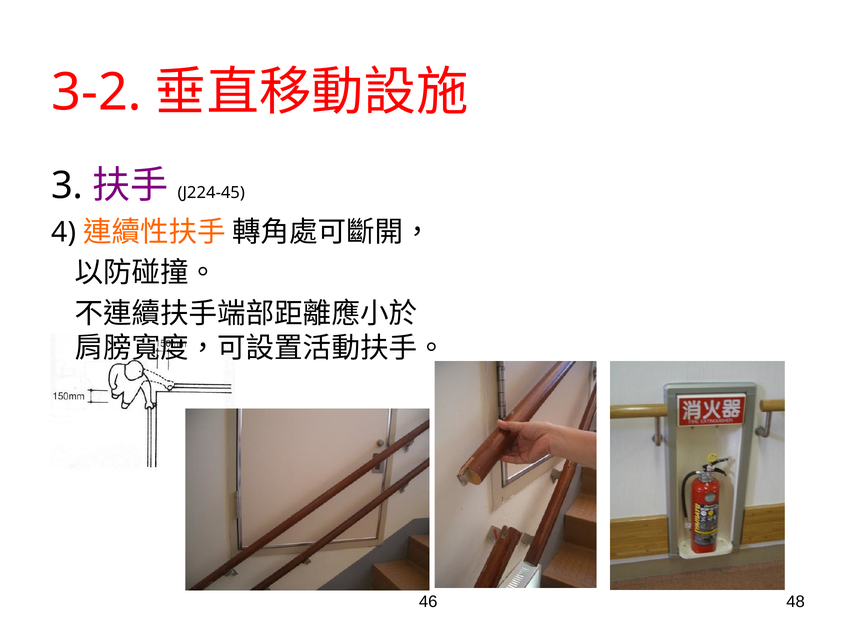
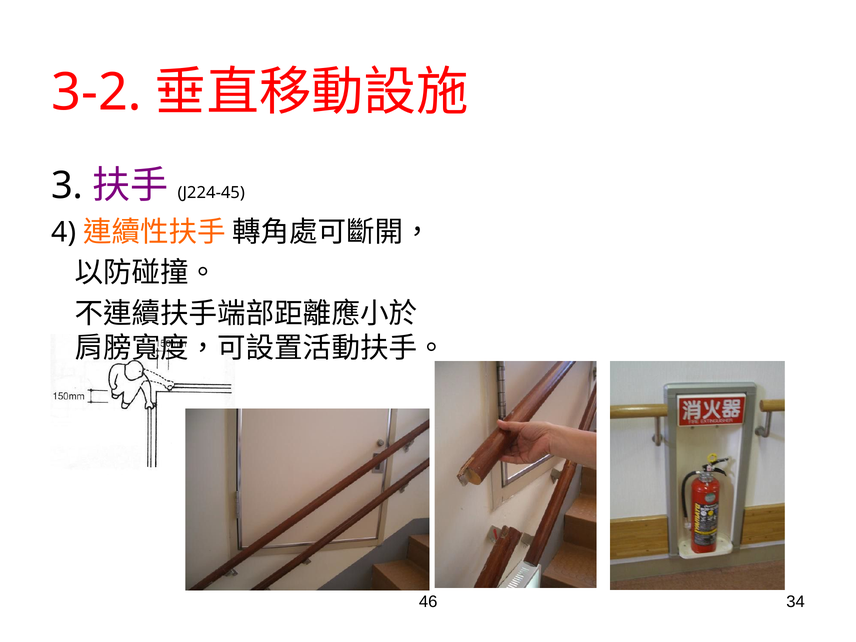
48: 48 -> 34 (796, 602)
